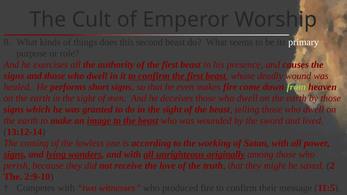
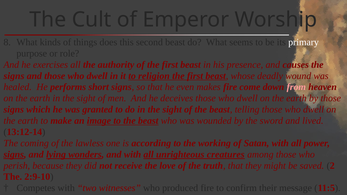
it to confirm: confirm -> religion (154, 76)
from colour: light green -> pink (296, 87)
originally: originally -> creatures (226, 155)
